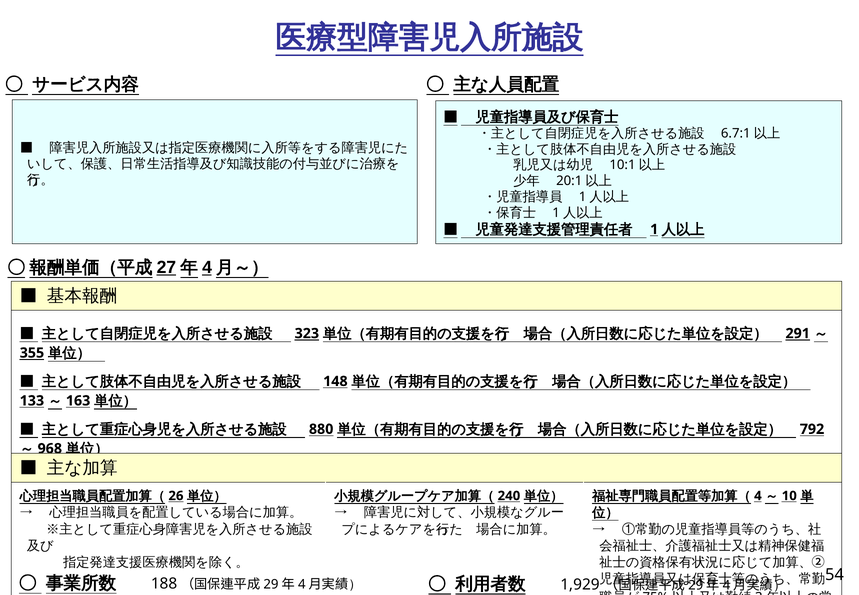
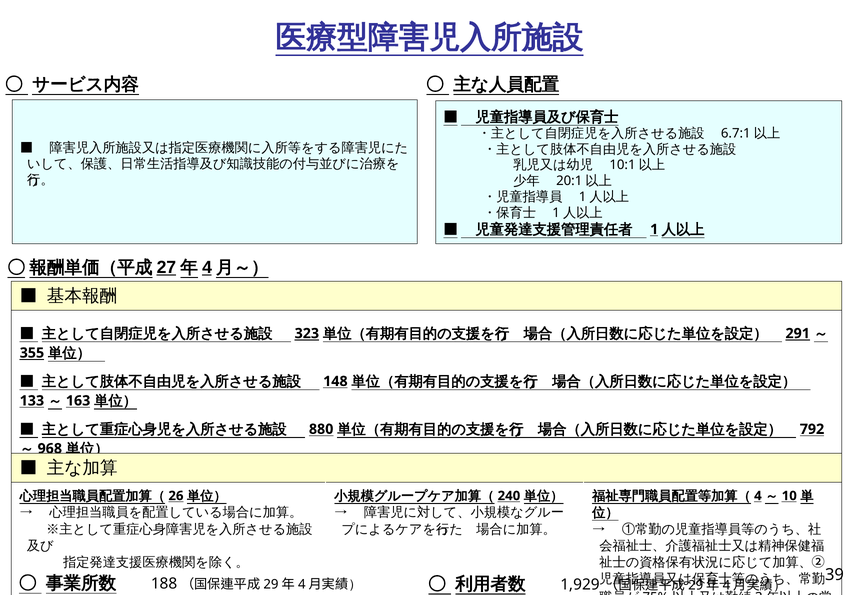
54: 54 -> 39 (834, 575)
